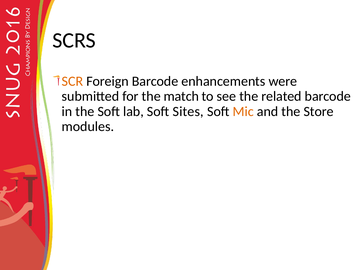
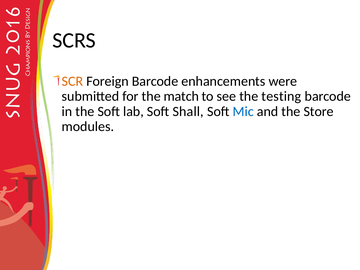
related: related -> testing (281, 96)
Sites: Sites -> Shall (188, 111)
Mic colour: orange -> blue (243, 111)
